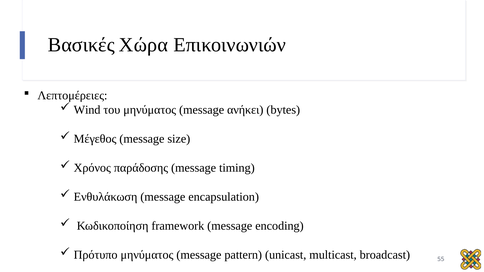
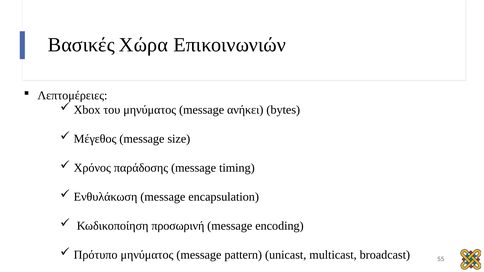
Wind: Wind -> Xbox (87, 110)
framework: framework -> προσωρινή (178, 226)
